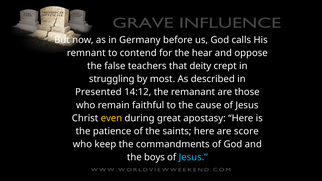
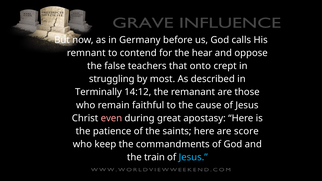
deity: deity -> onto (200, 66)
Presented: Presented -> Terminally (98, 92)
even colour: yellow -> pink (111, 118)
boys: boys -> train (154, 157)
